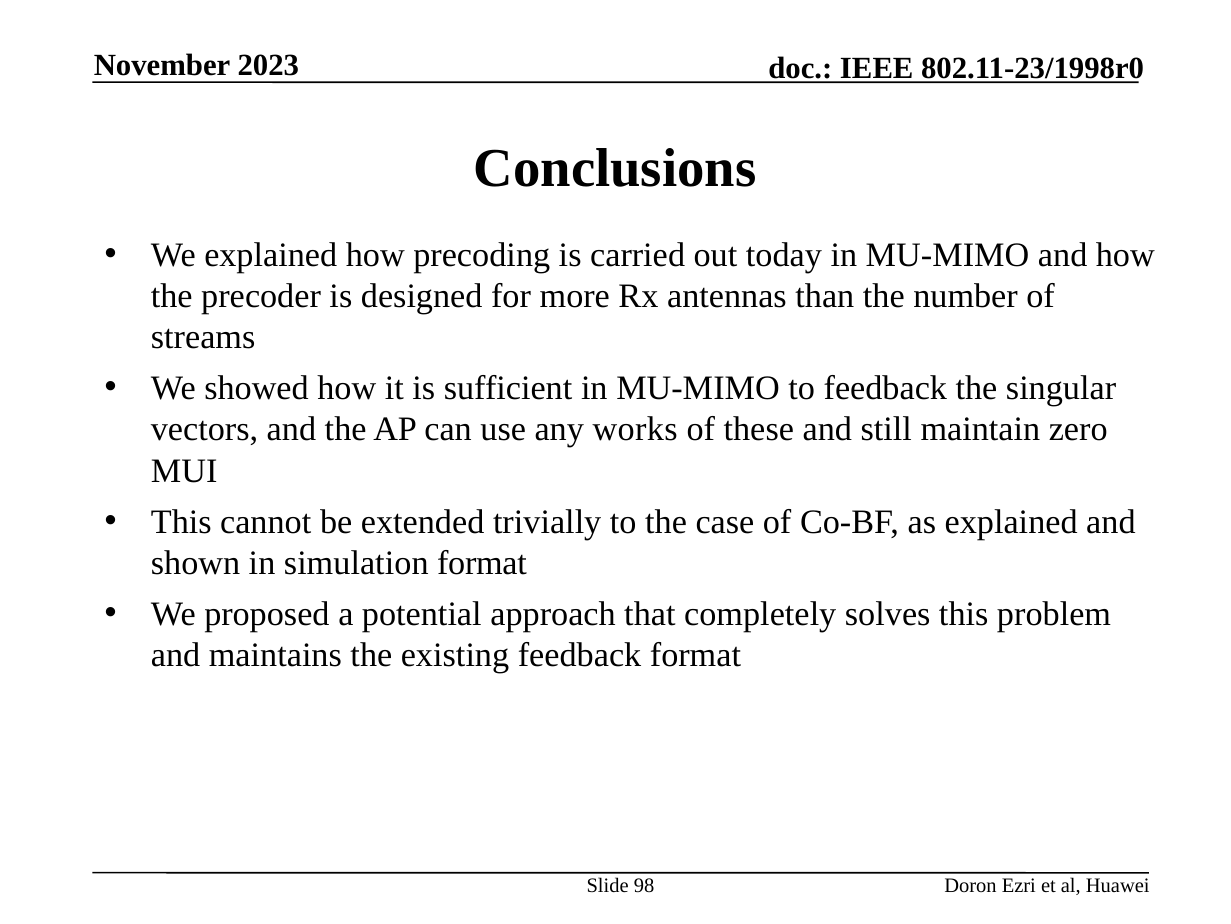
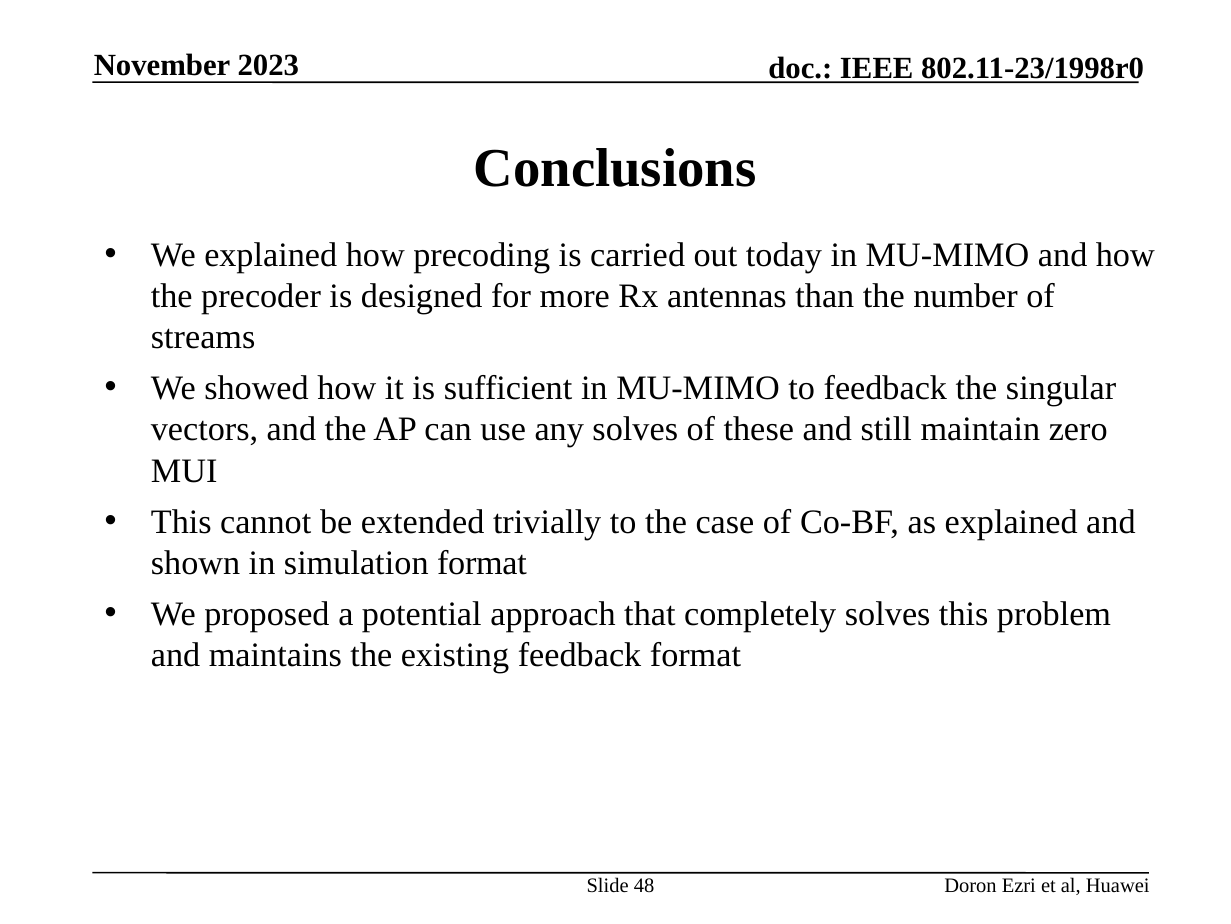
any works: works -> solves (635, 429)
98: 98 -> 48 (644, 885)
